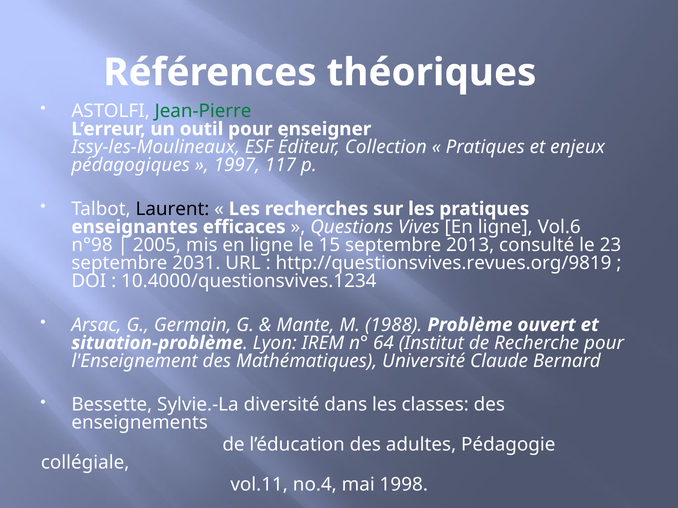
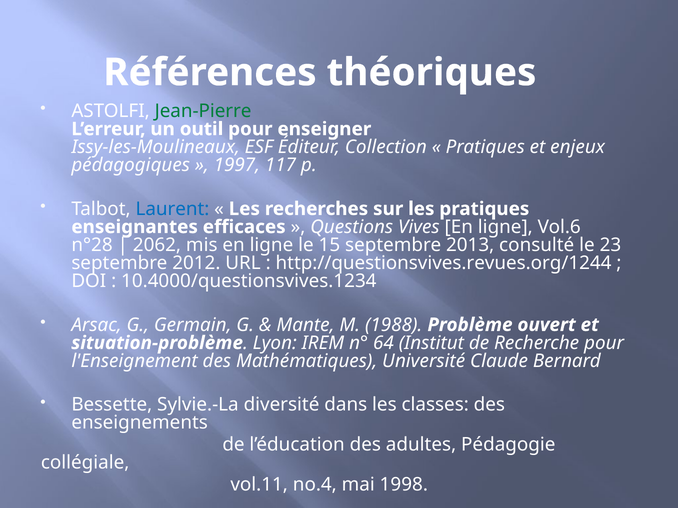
Laurent colour: black -> blue (172, 209)
n°98: n°98 -> n°28 (92, 245)
2005: 2005 -> 2062 (157, 245)
2031: 2031 -> 2012 (196, 263)
http://questionsvives.revues.org/9819: http://questionsvives.revues.org/9819 -> http://questionsvives.revues.org/1244 (444, 263)
